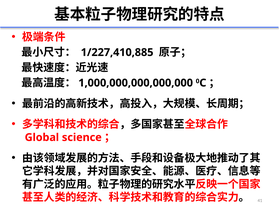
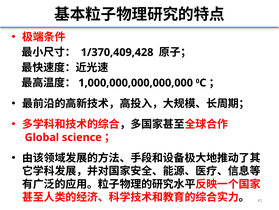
1/227,410,885: 1/227,410,885 -> 1/370,409,428 (117, 52)
